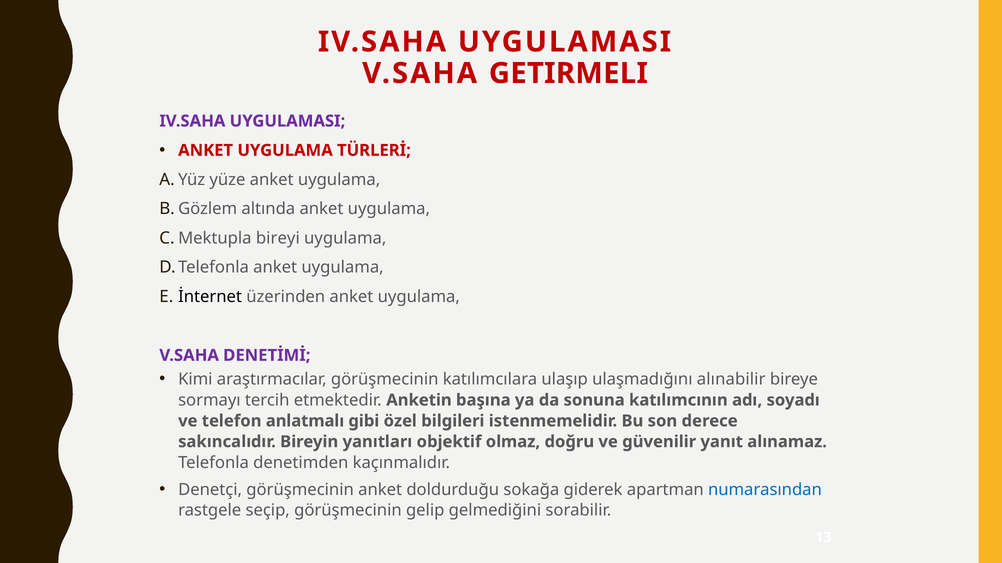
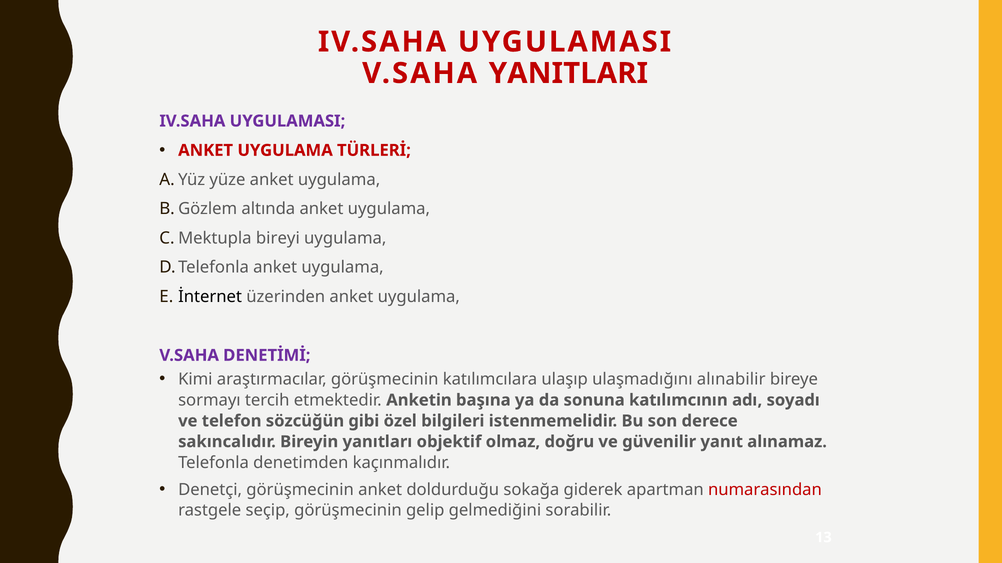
GETIRMELI: GETIRMELI -> YANITLARI (568, 73)
anlatmalı: anlatmalı -> sözcüğün (305, 421)
numarasından colour: blue -> red (765, 490)
